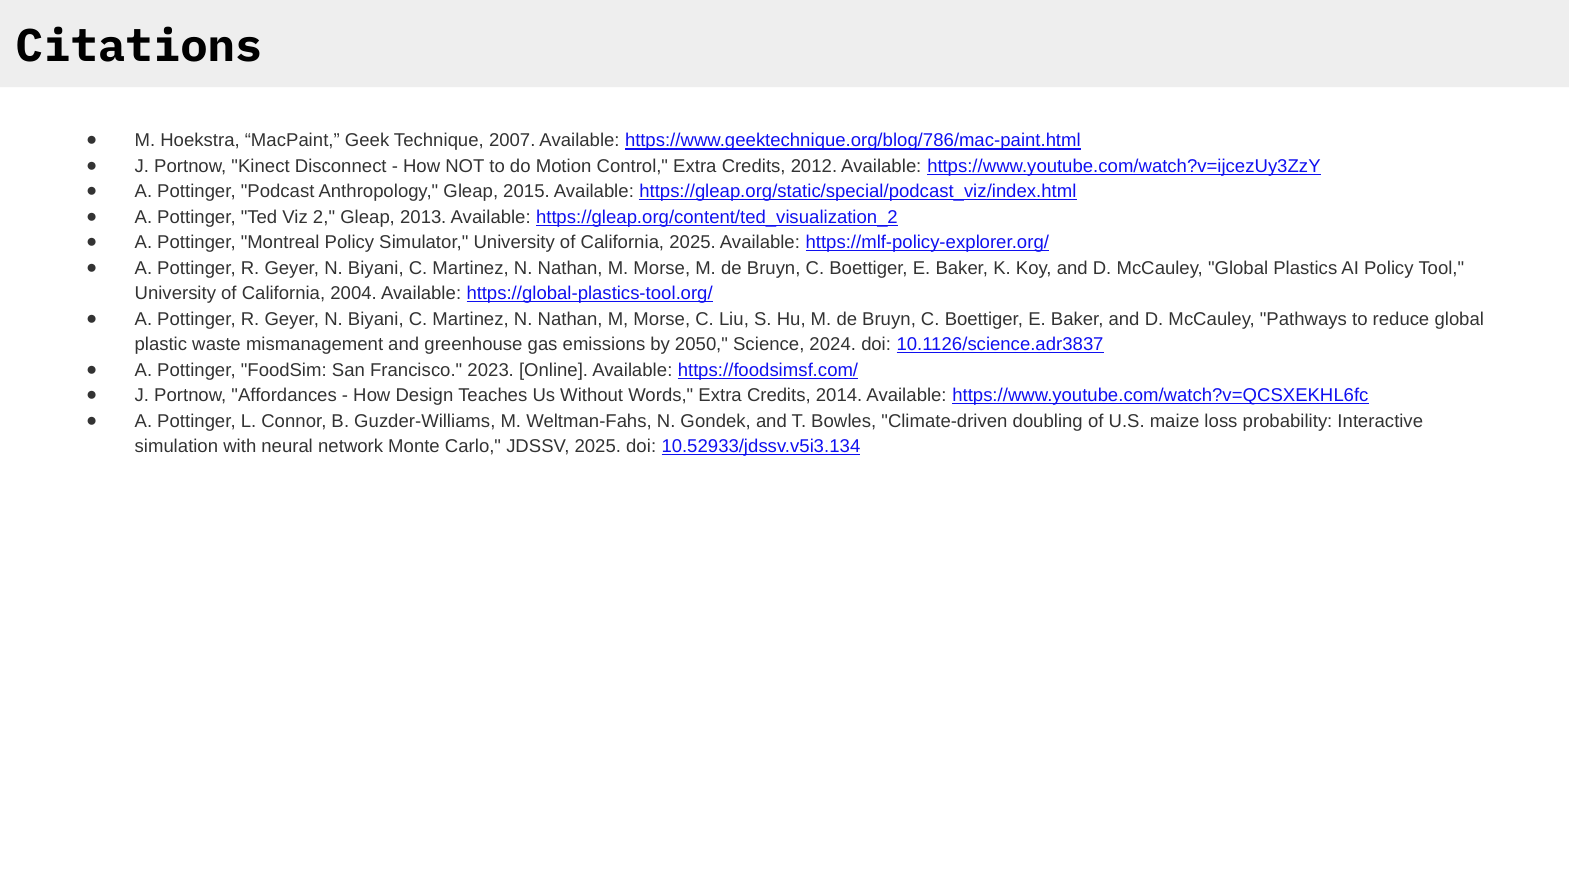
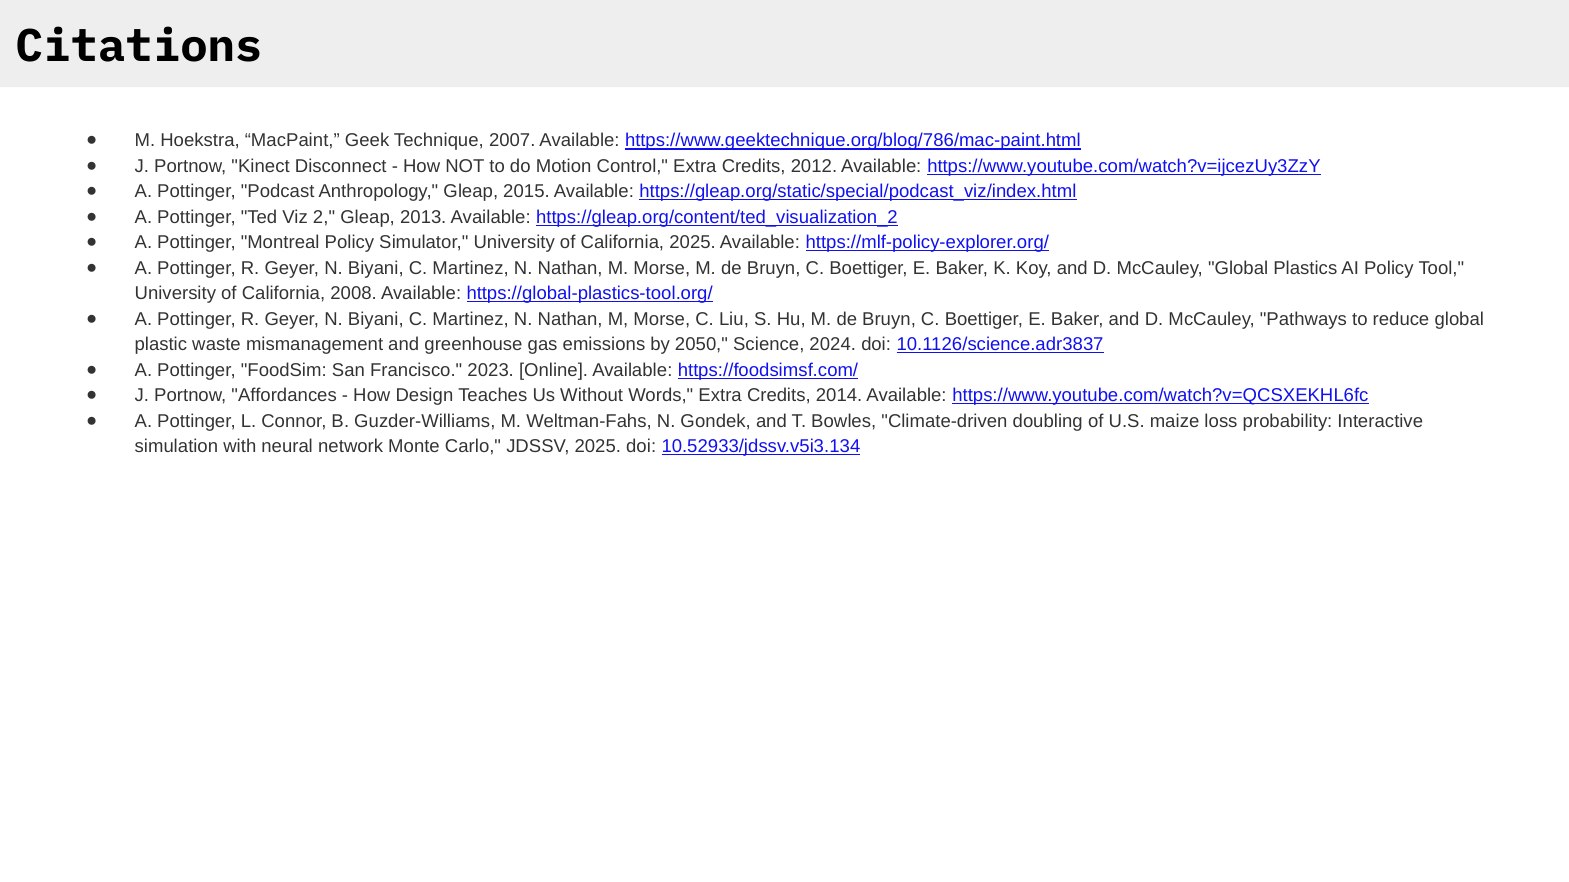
2004: 2004 -> 2008 (354, 294)
